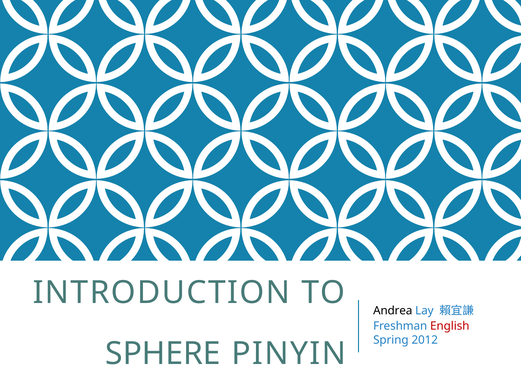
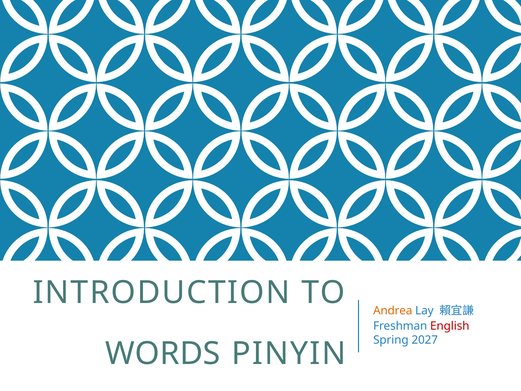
Andrea colour: black -> orange (393, 310)
2012: 2012 -> 2027 (425, 340)
SPHERE: SPHERE -> WORDS (163, 353)
